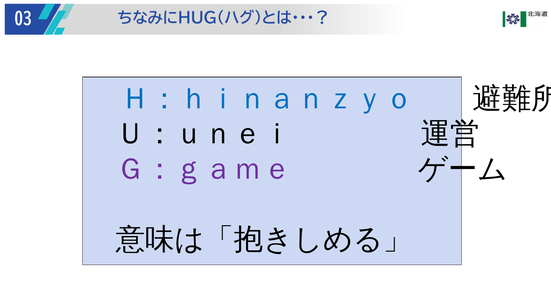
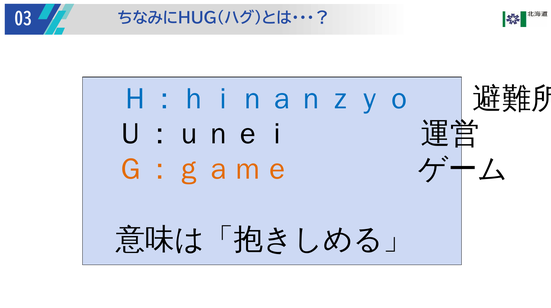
Ｇ：ｇａｍｅ colour: purple -> orange (204, 169)
